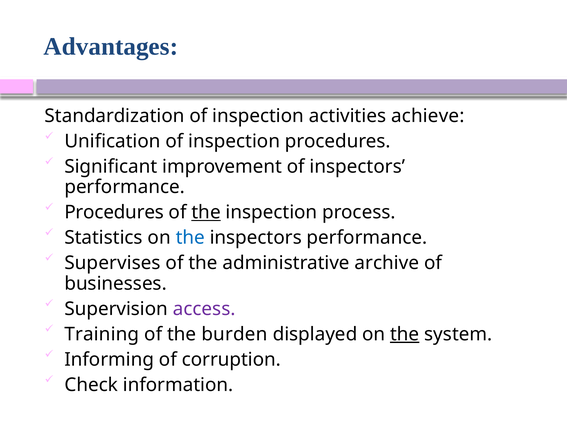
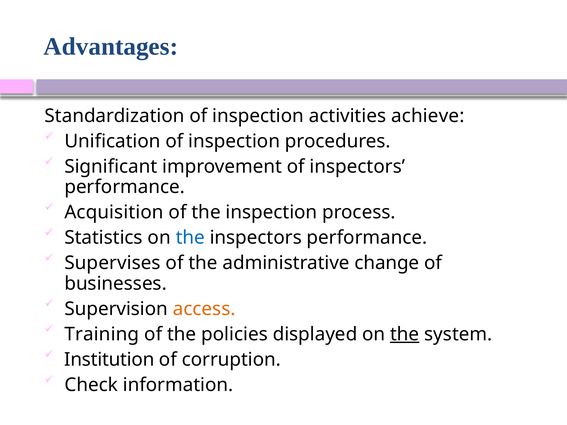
Procedures: Procedures -> Acquisition (114, 213)
the underline: present -> none (206, 213)
archive: archive -> change (387, 263)
access colour: purple -> orange (204, 309)
burden: burden -> policies (234, 334)
Informing: Informing -> Institution (109, 360)
